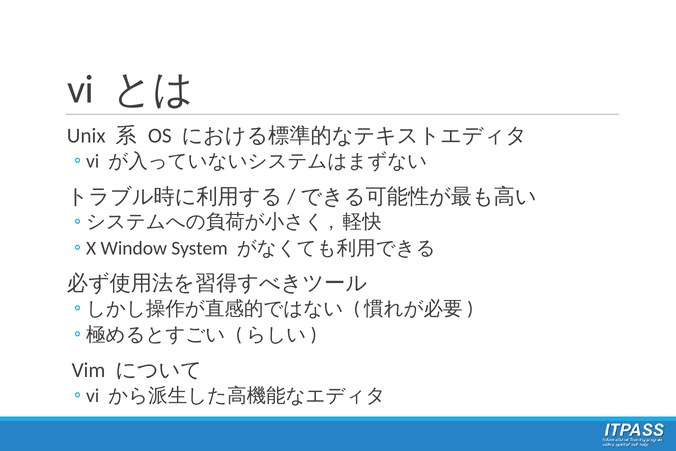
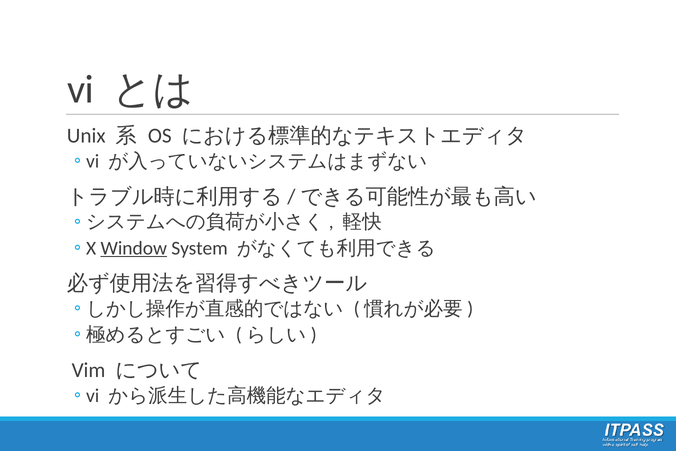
Window underline: none -> present (134, 248)
